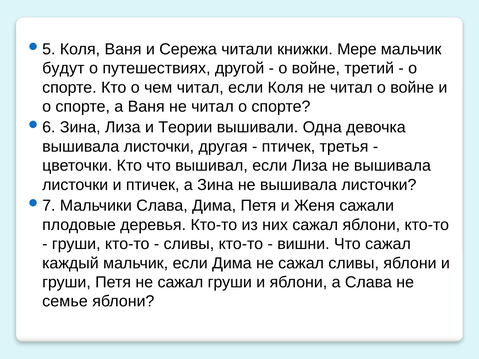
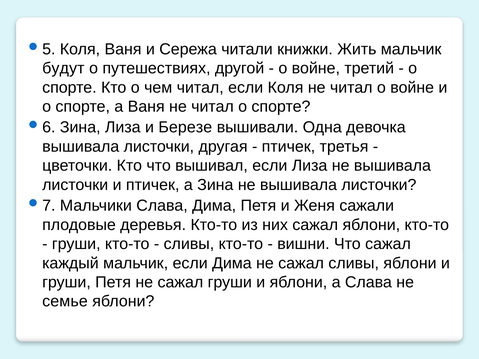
Мере: Мере -> Жить (357, 49)
Теории: Теории -> Березе (185, 127)
